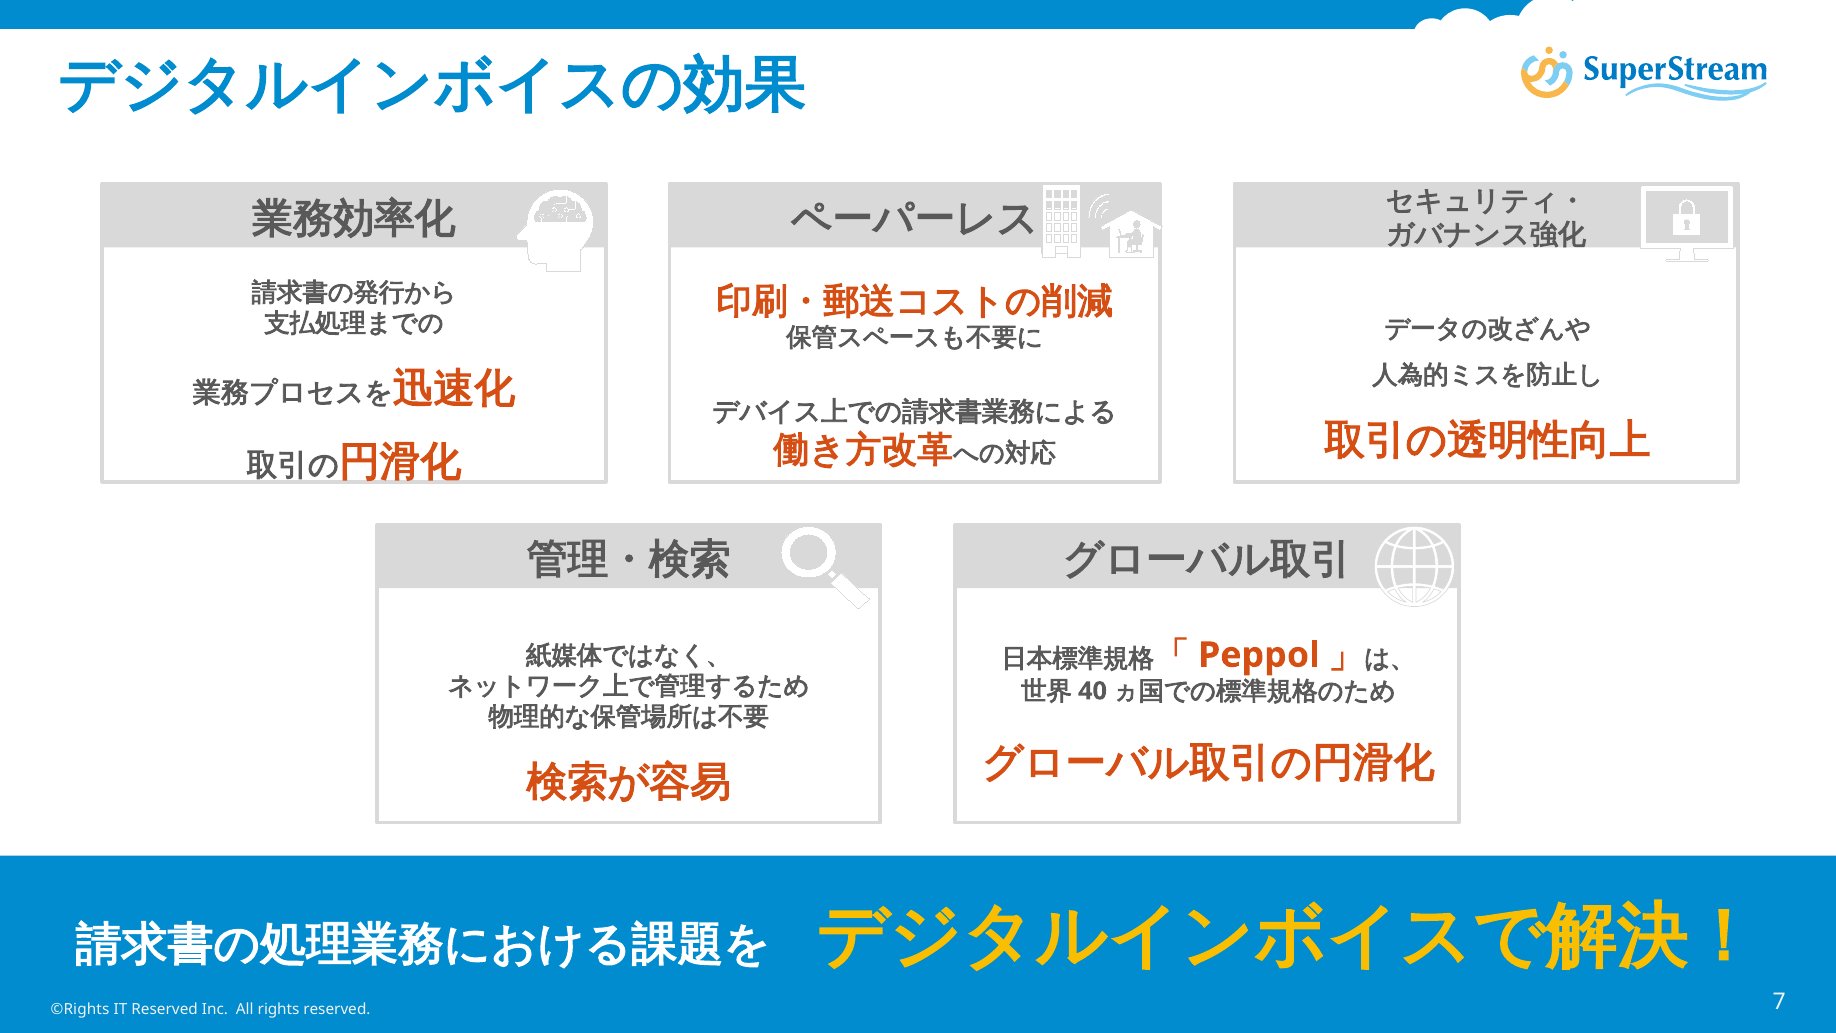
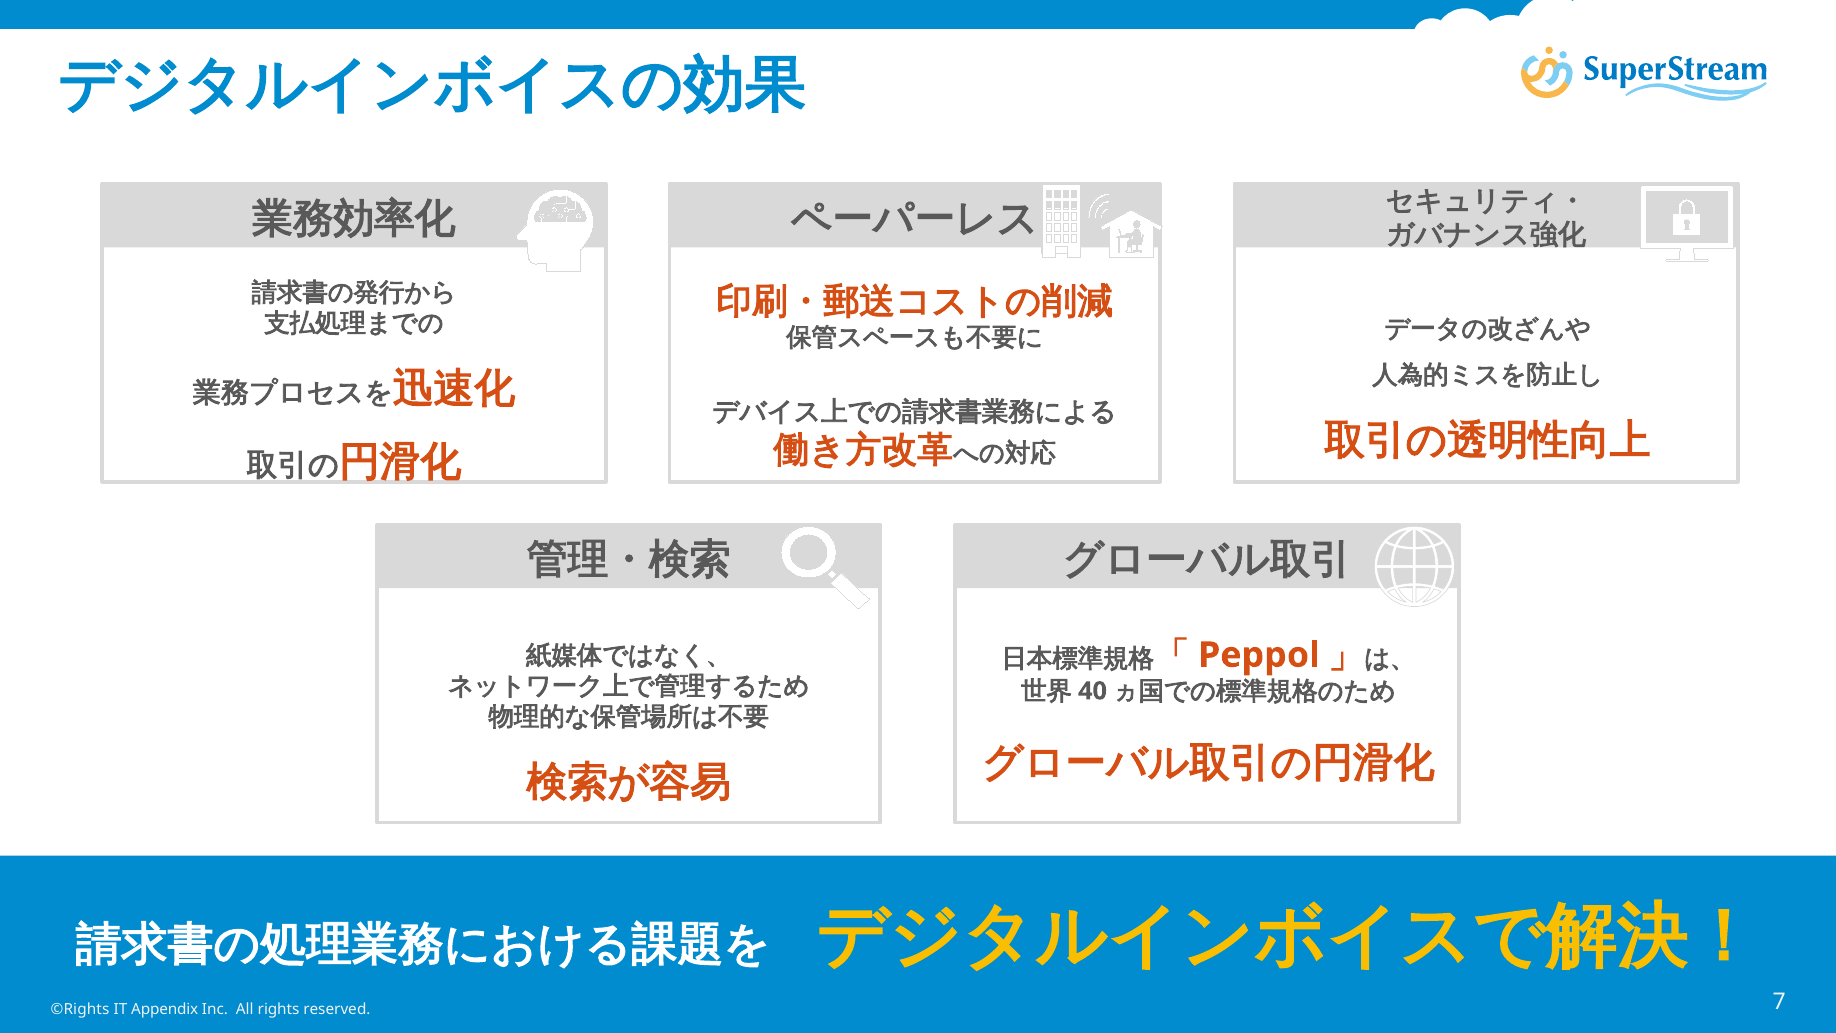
IT Reserved: Reserved -> Appendix (165, 1009)
